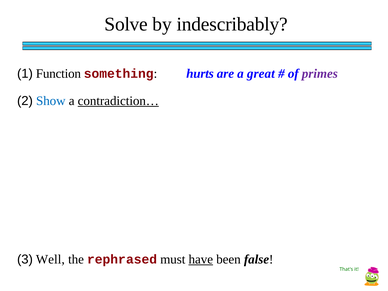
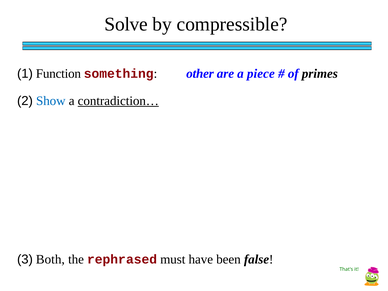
indescribably: indescribably -> compressible (232, 24)
hurts: hurts -> other (200, 74)
great: great -> piece (261, 74)
primes colour: purple -> black (320, 74)
Well: Well -> Both (50, 259)
have underline: present -> none (201, 259)
